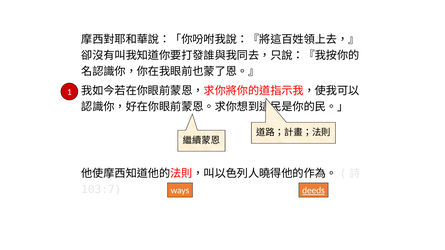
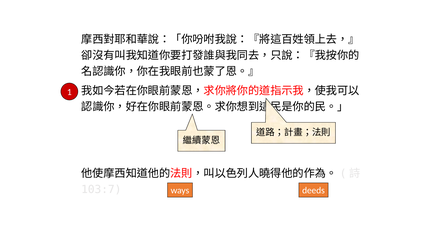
deeds underline: present -> none (313, 191)
